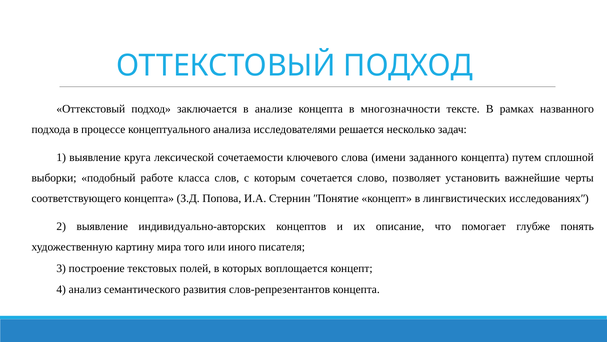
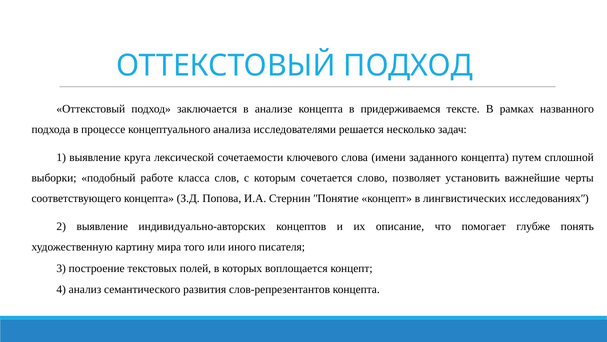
многозначности: многозначности -> придерживаемся (401, 109)
